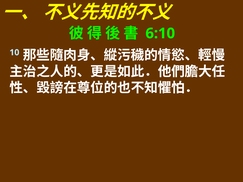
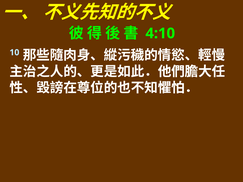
6:10: 6:10 -> 4:10 (160, 33)
